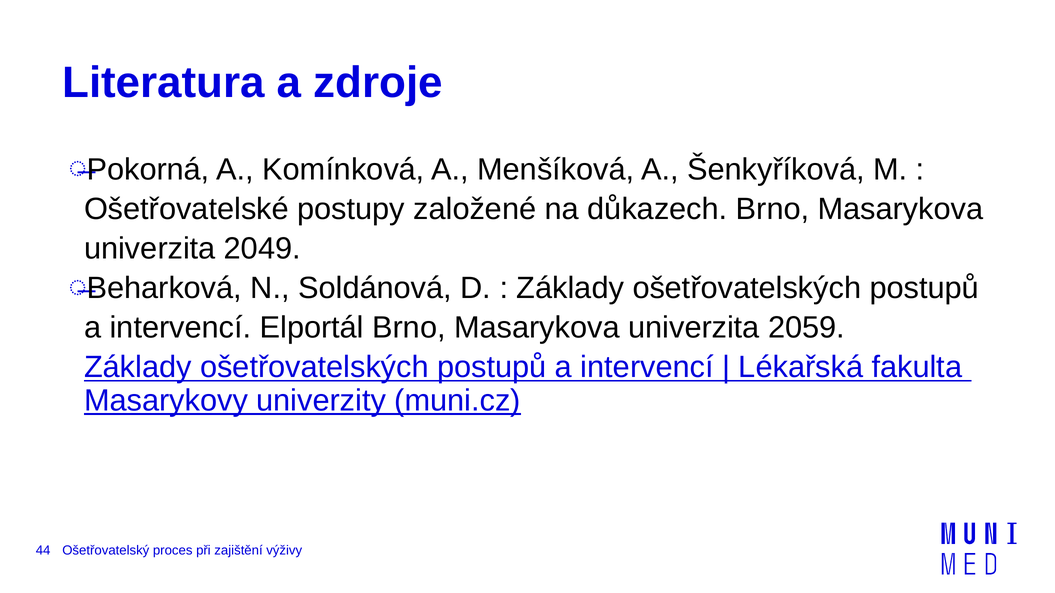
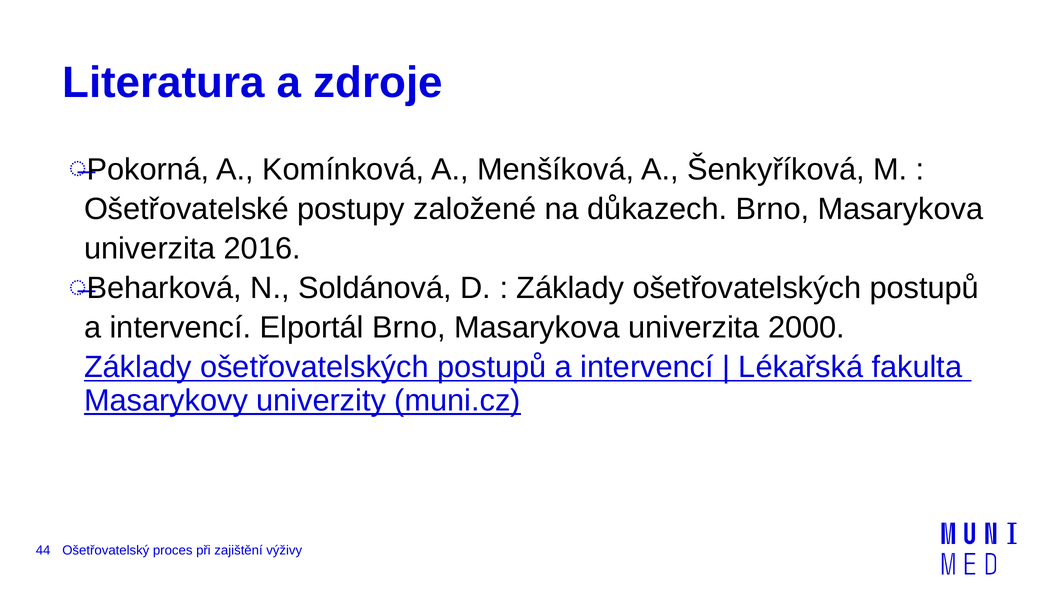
2049: 2049 -> 2016 (262, 249)
2059: 2059 -> 2000 (807, 328)
